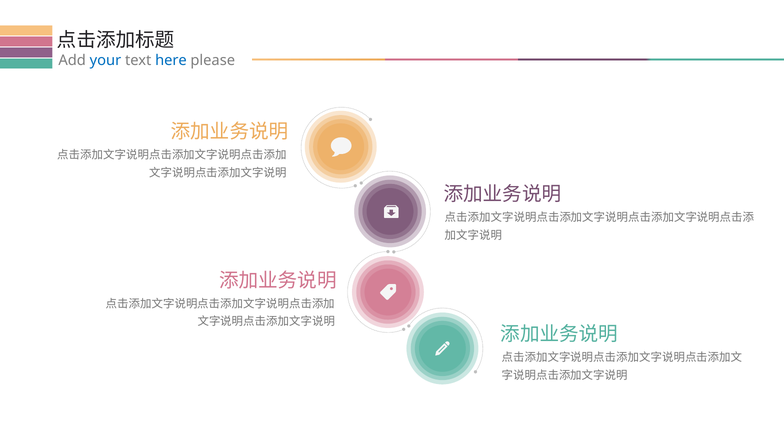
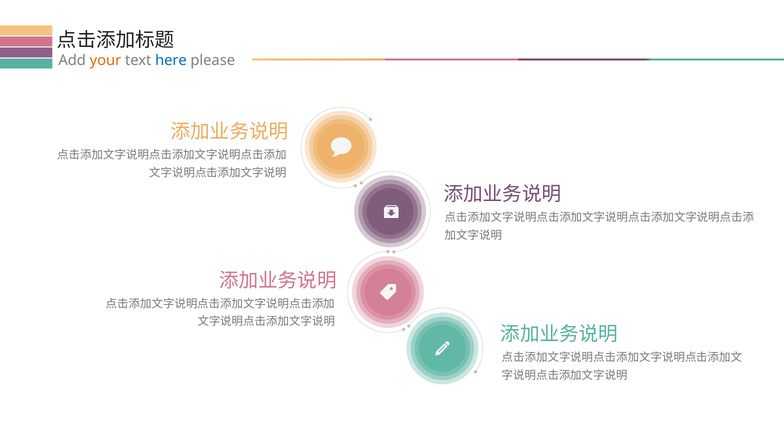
your colour: blue -> orange (105, 60)
